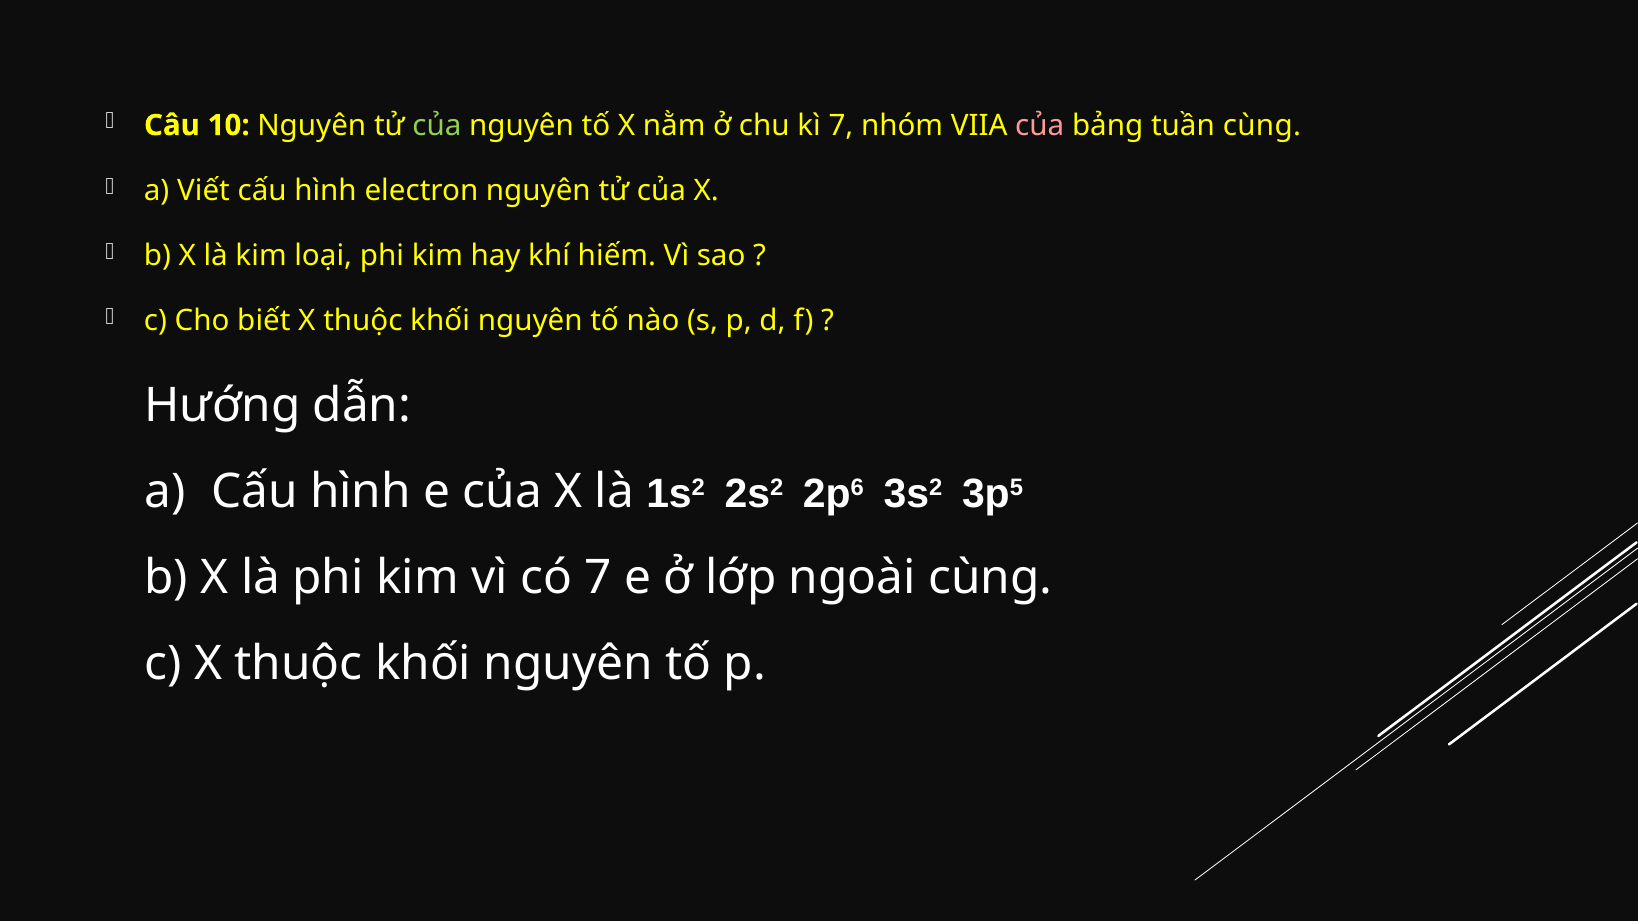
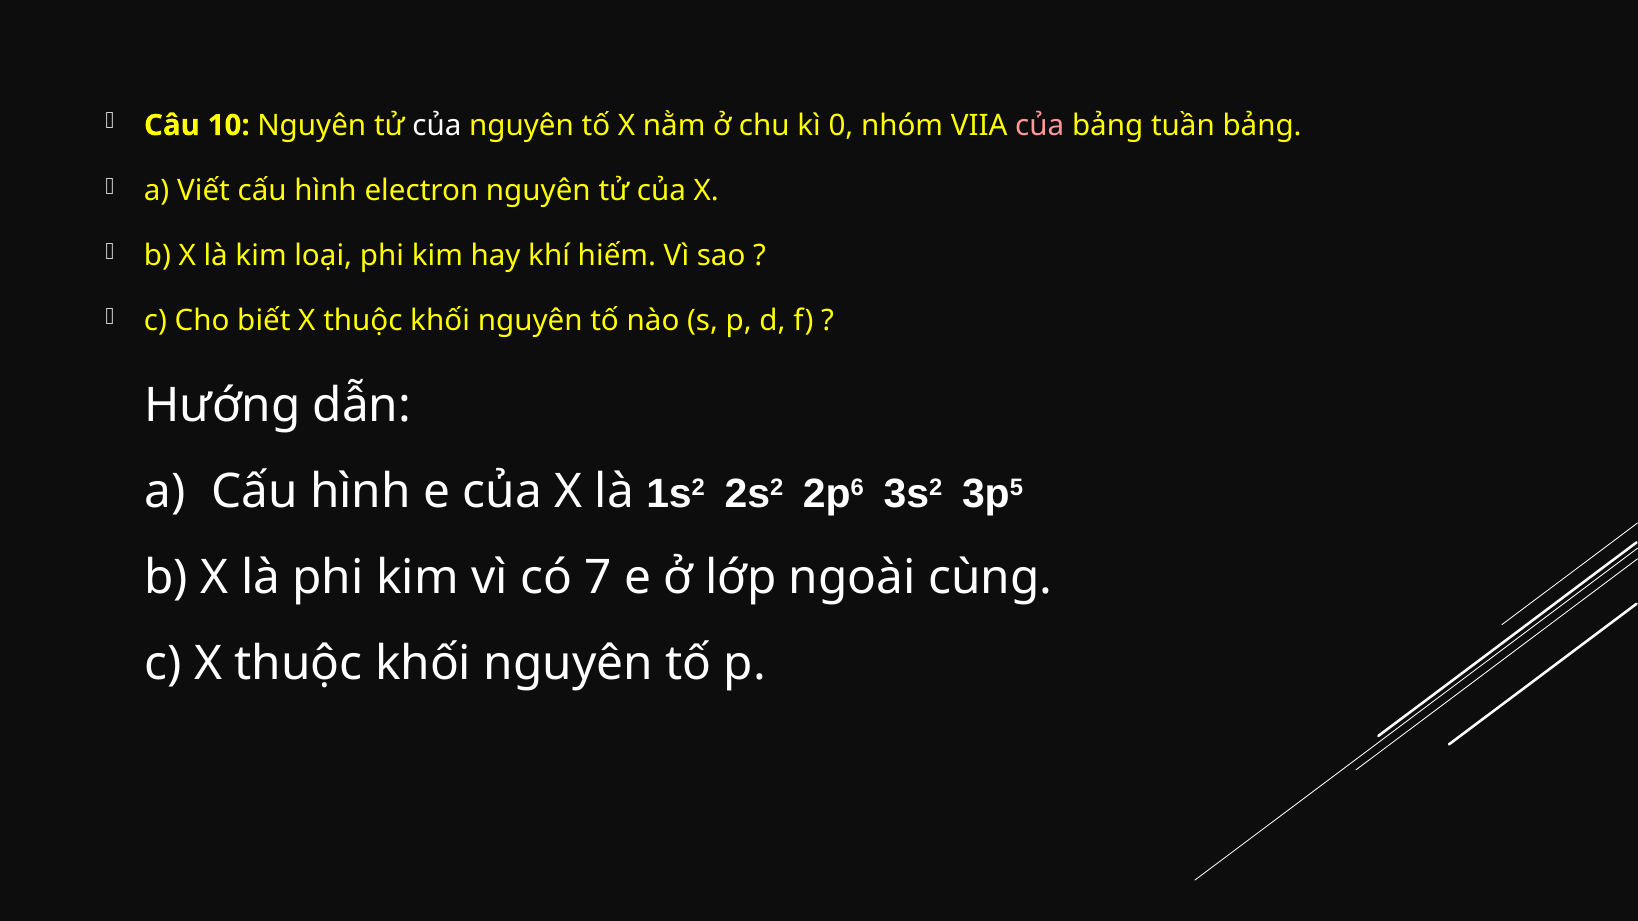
của colour: light green -> white (437, 125)
kì 7: 7 -> 0 (841, 125)
tuần cùng: cùng -> bảng (1262, 125)
